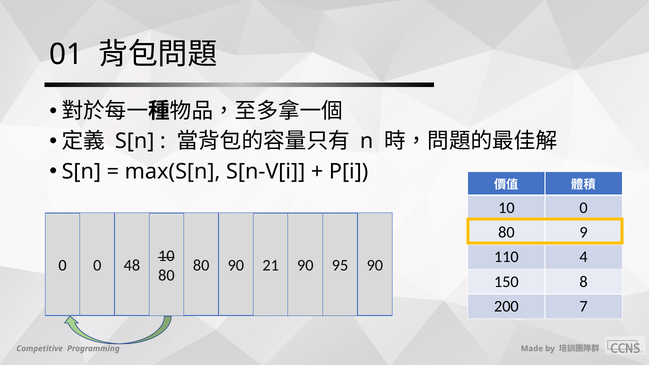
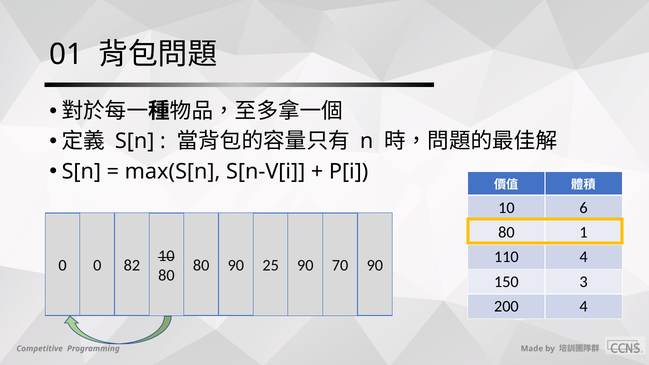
10 0: 0 -> 6 (584, 208)
9: 9 -> 1 (584, 232)
21: 21 -> 25 (271, 265)
95: 95 -> 70 (340, 265)
48: 48 -> 82 (132, 265)
8: 8 -> 3 (584, 282)
200 7: 7 -> 4 (584, 307)
